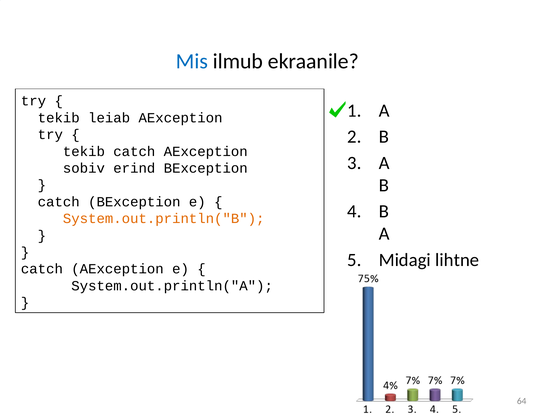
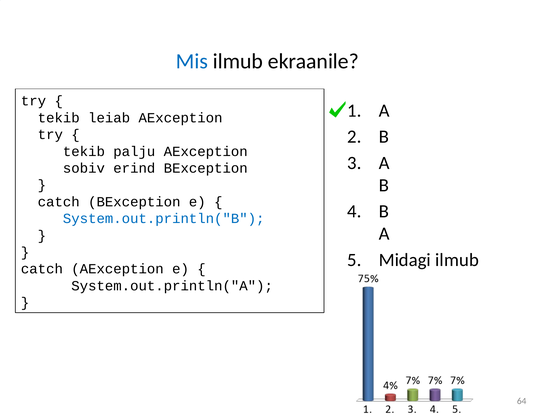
tekib catch: catch -> palju (134, 151)
System.out.println("B colour: orange -> blue (164, 219)
Midagi lihtne: lihtne -> ilmub (457, 260)
